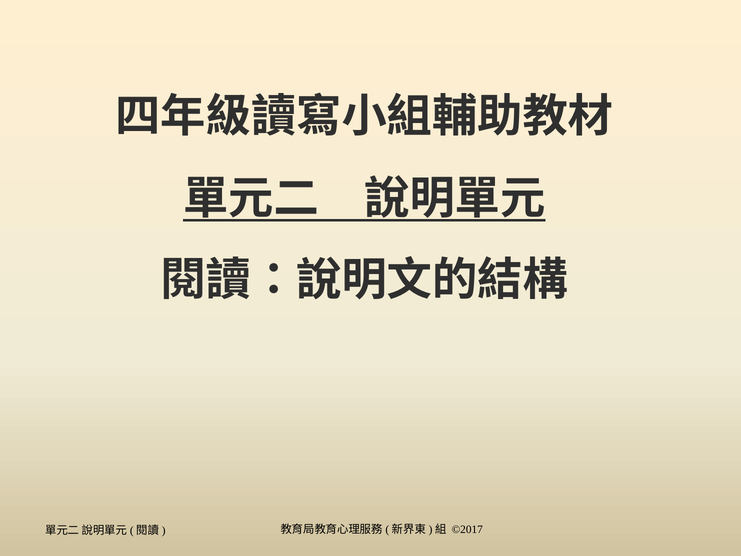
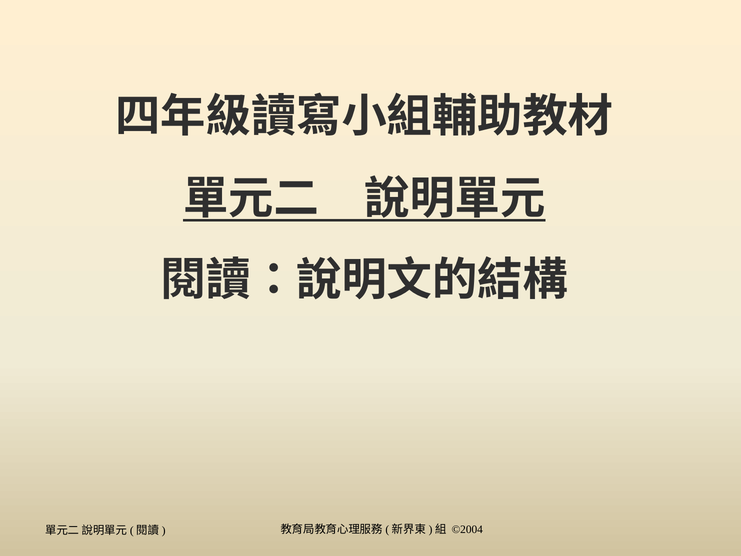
©2017: ©2017 -> ©2004 (467, 529)
